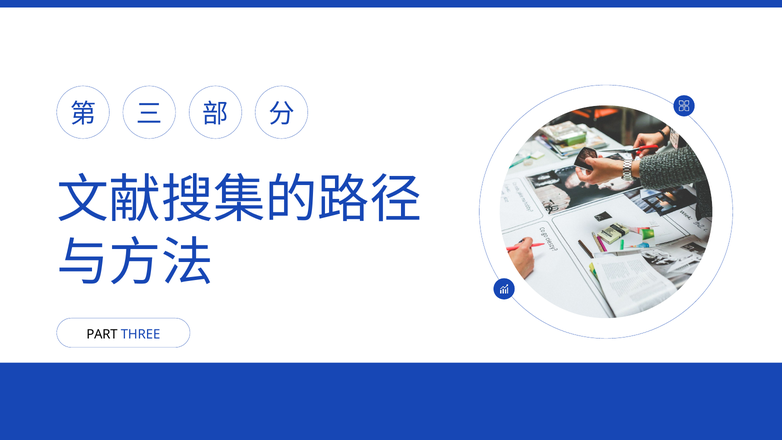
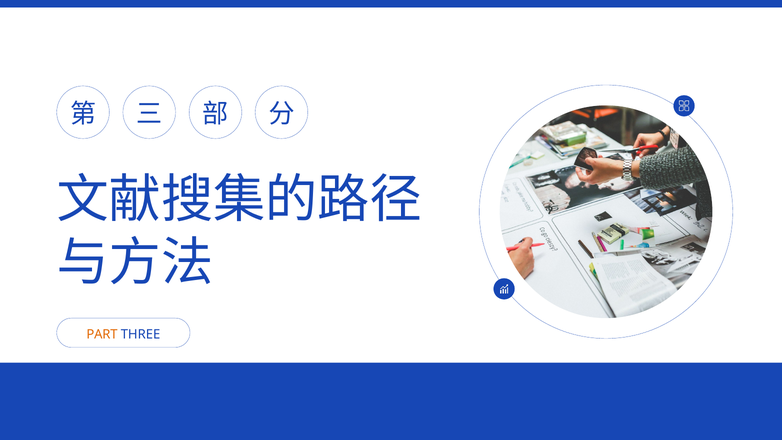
PART colour: black -> orange (102, 334)
